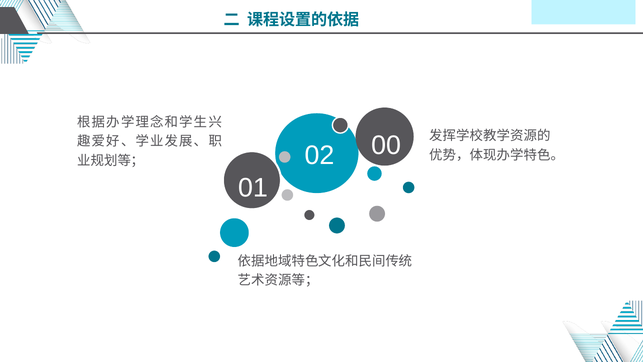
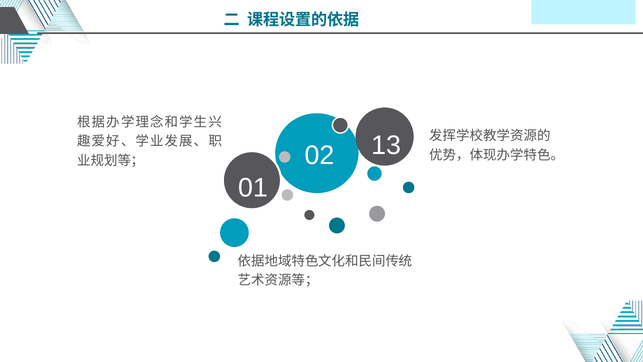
00: 00 -> 13 (386, 145)
